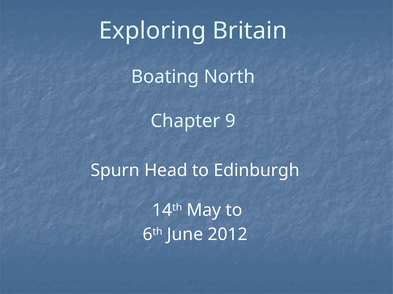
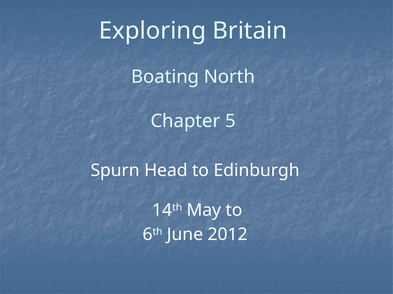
9: 9 -> 5 (230, 121)
